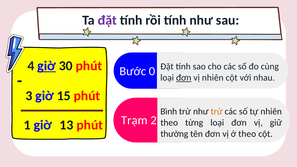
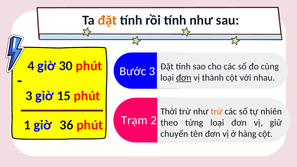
đặt colour: purple -> orange (107, 20)
giờ underline: present -> none (47, 66)
Bước 0: 0 -> 3 (152, 71)
vị nhiên: nhiên -> thành (213, 78)
Bình: Bình -> Thời (169, 112)
13: 13 -> 36 (66, 125)
thường: thường -> chuyển (174, 134)
ở theo: theo -> hàng (247, 134)
